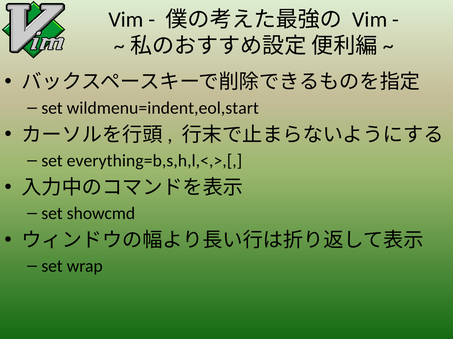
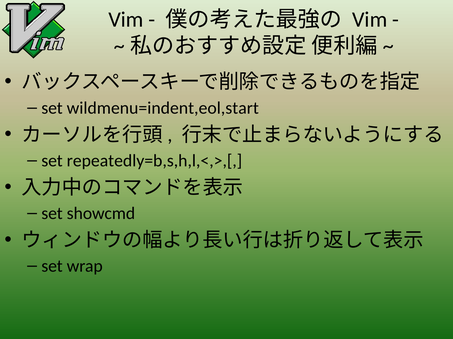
everything=b,s,h,l,<,>,[: everything=b,s,h,l,<,>,[ -> repeatedly=b,s,h,l,<,>,[ (154, 161)
